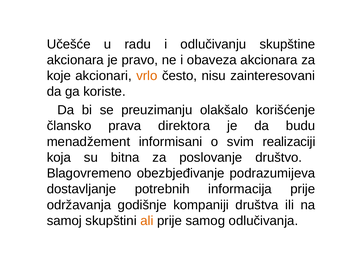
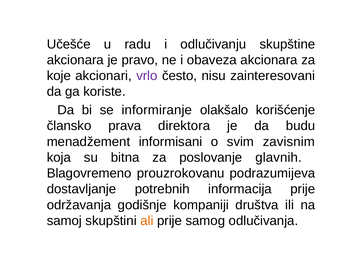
vrlo colour: orange -> purple (147, 76)
preuzimanju: preuzimanju -> informiranje (157, 110)
realizaciji: realizaciji -> zavisnim (289, 142)
društvo: društvo -> glavnih (279, 158)
obezbjeđivanje: obezbjeđivanje -> prouzrokovanu (181, 173)
